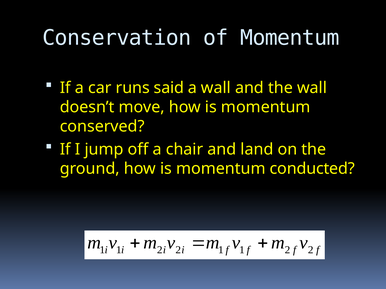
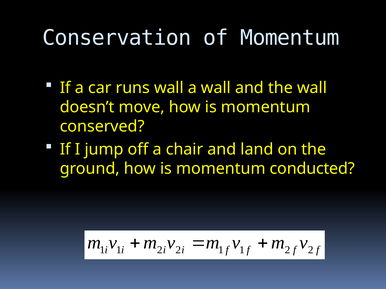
runs said: said -> wall (169, 88)
